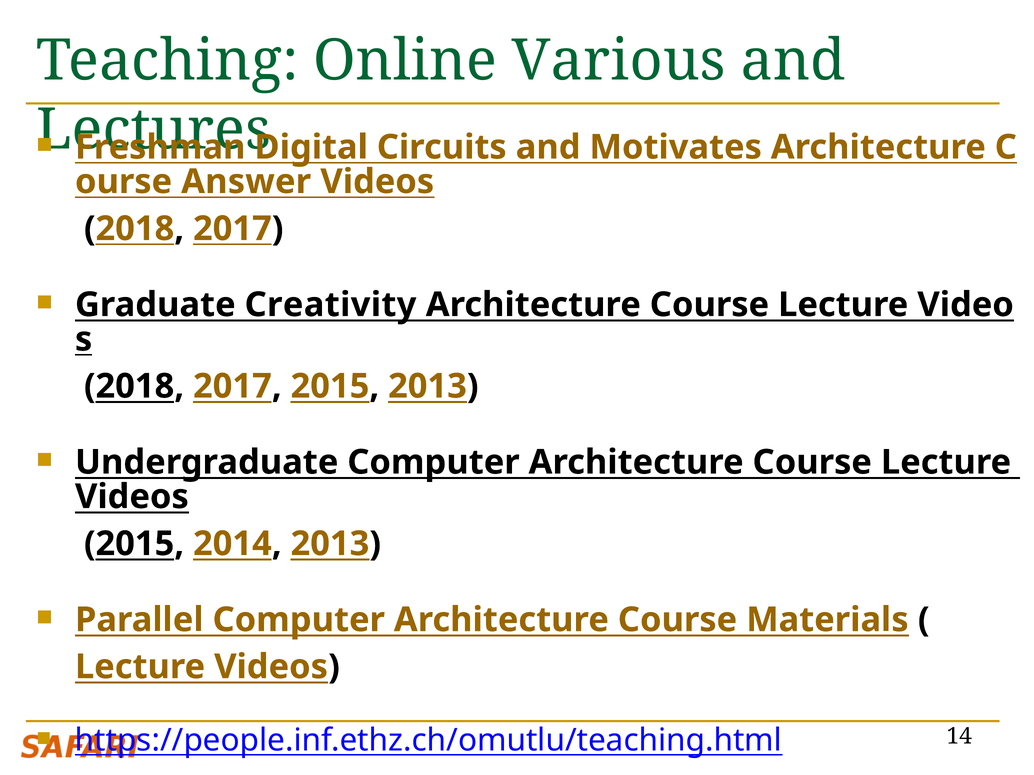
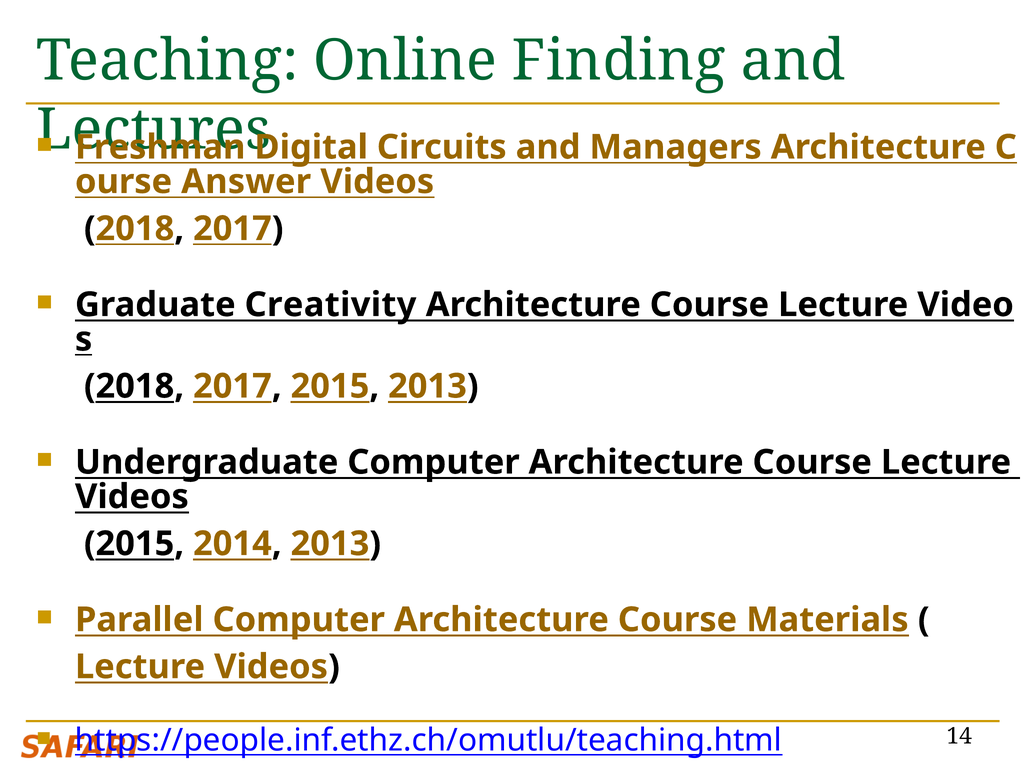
Various: Various -> Finding (619, 61)
Motivates: Motivates -> Managers (676, 147)
